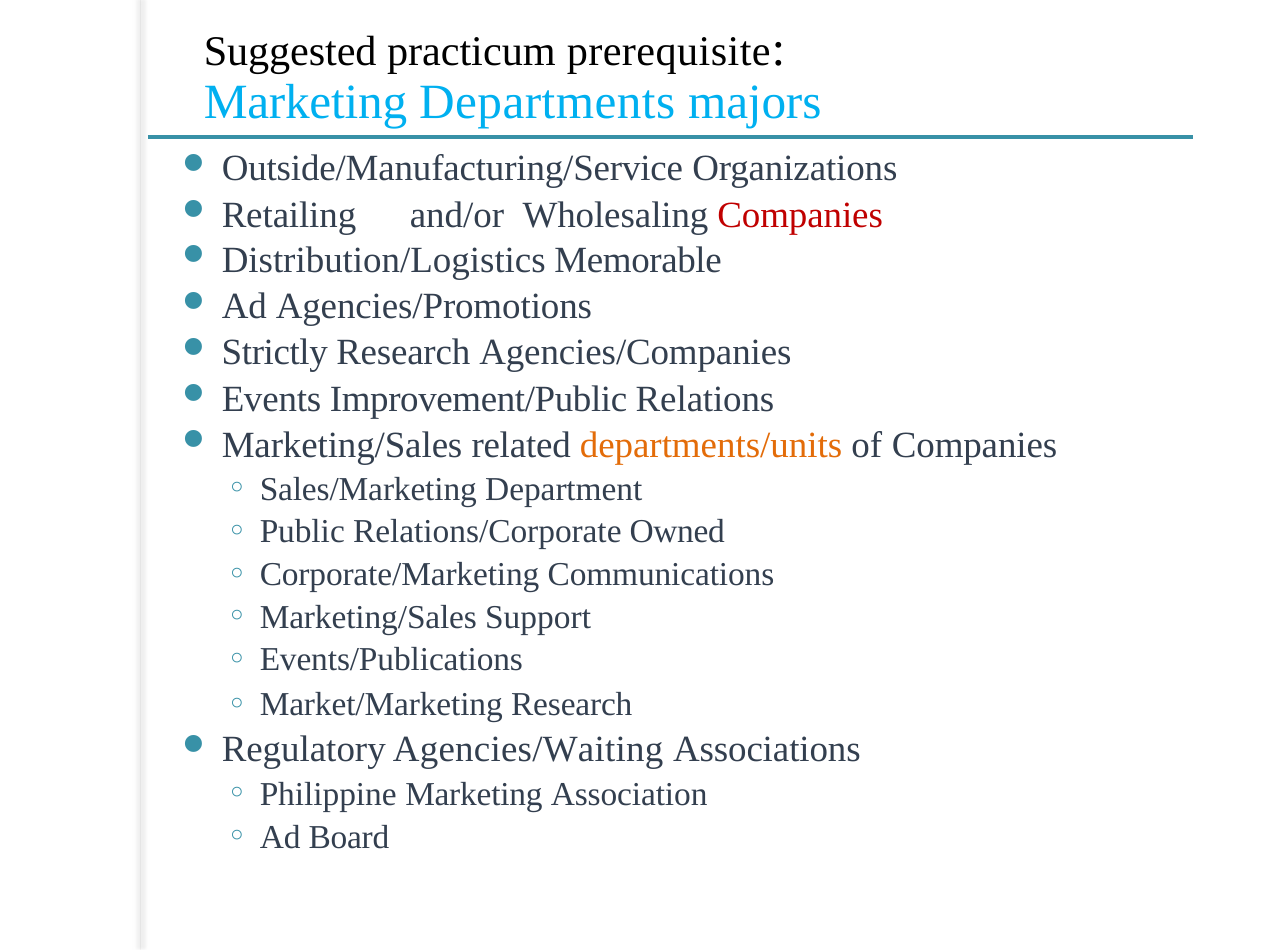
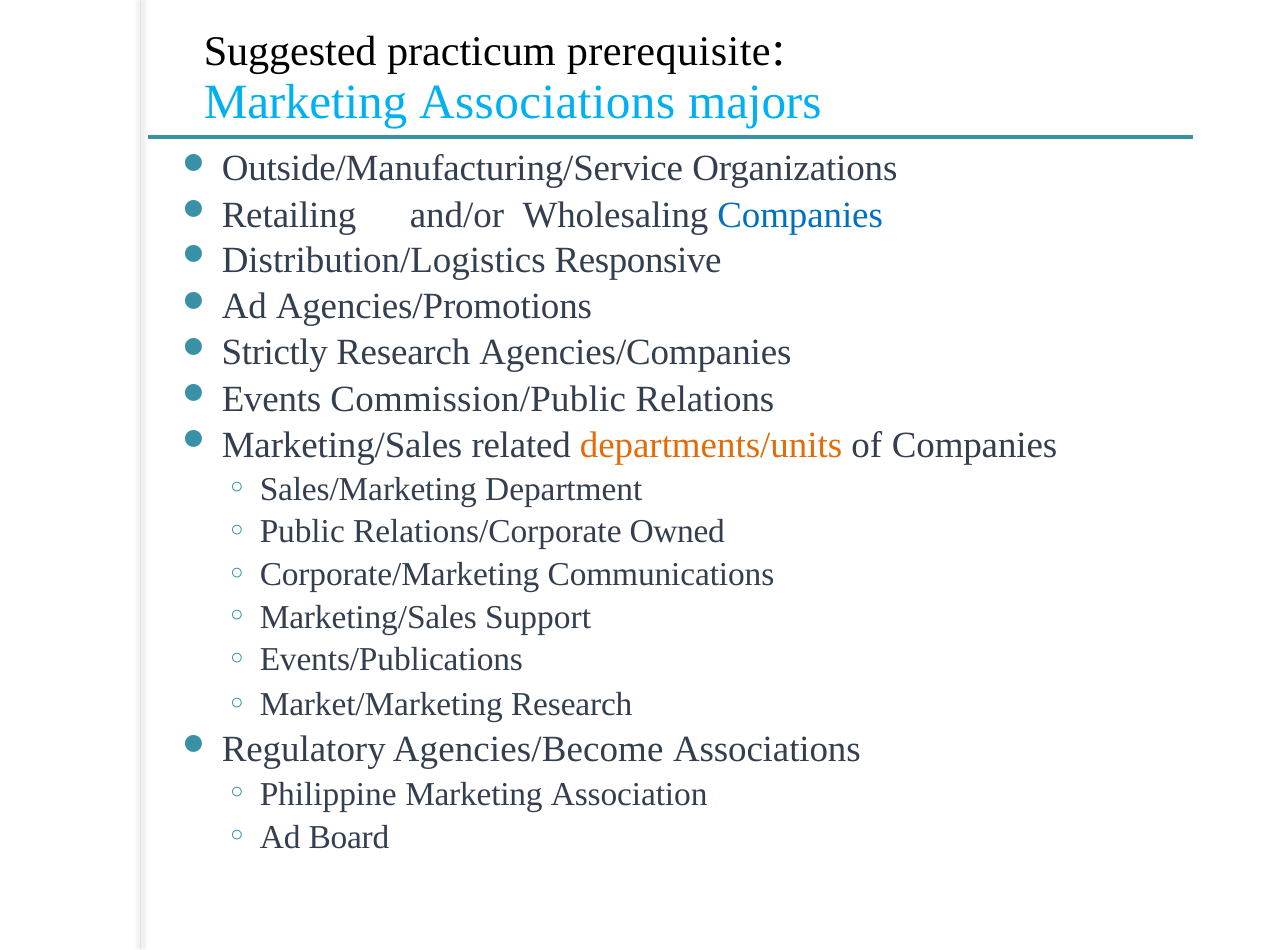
Marketing Departments: Departments -> Associations (547, 103)
Companies colour: red -> blue (800, 215)
Memorable: Memorable -> Responsive (638, 261)
Improvement/Public: Improvement/Public -> Commission/Public (478, 399)
Agencies/Waiting: Agencies/Waiting -> Agencies/Become (528, 750)
